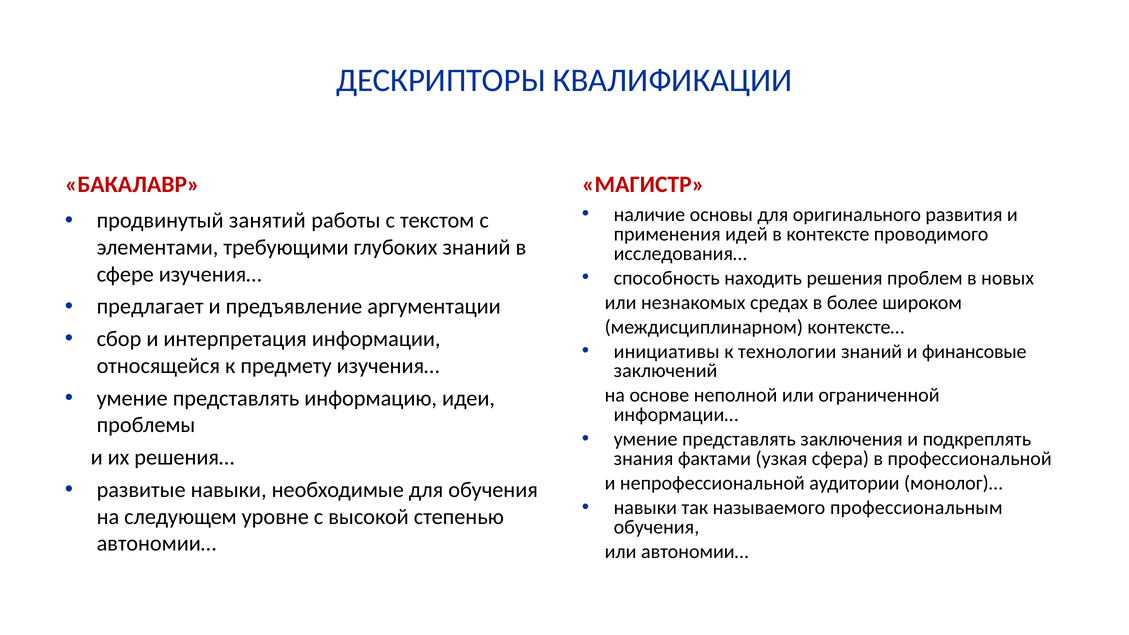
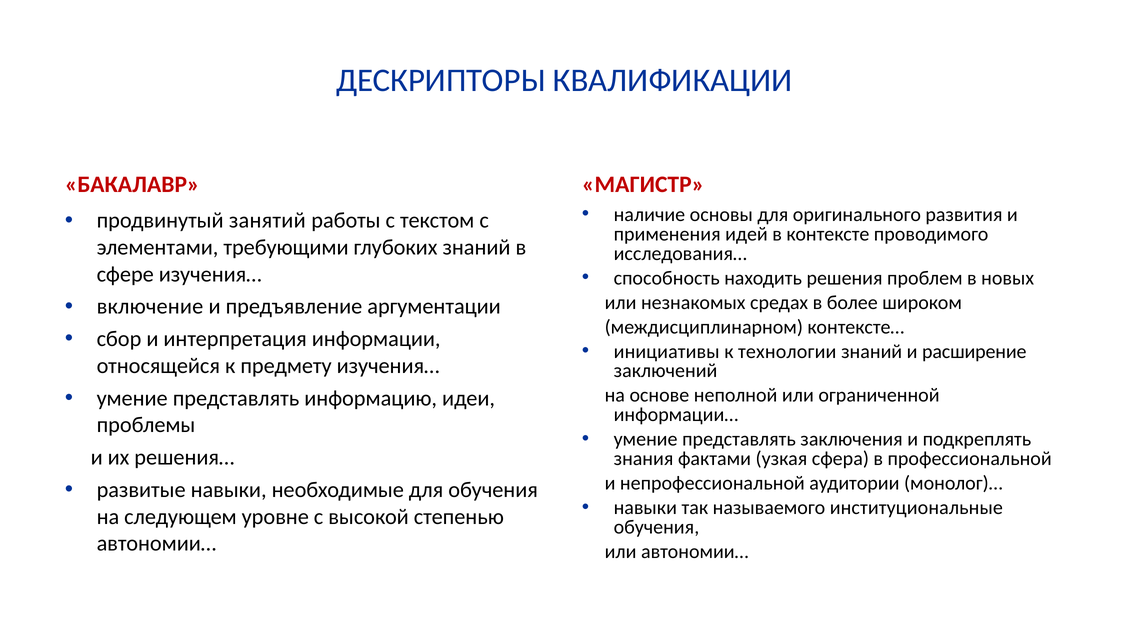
предлагает: предлагает -> включение (150, 307)
финансовые: финансовые -> расширение (974, 351)
профессиональным: профессиональным -> институциональные (916, 508)
